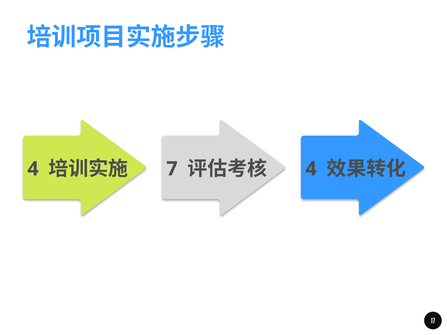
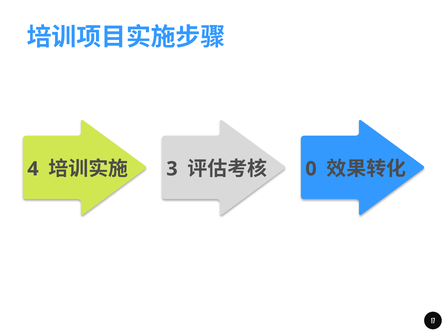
7: 7 -> 3 (172, 169)
4: 4 -> 0 (311, 169)
